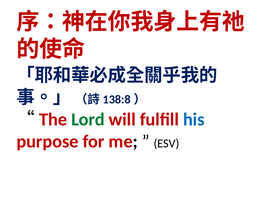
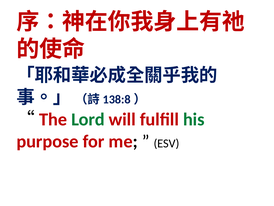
his colour: blue -> green (194, 119)
